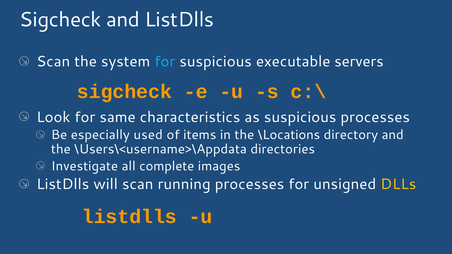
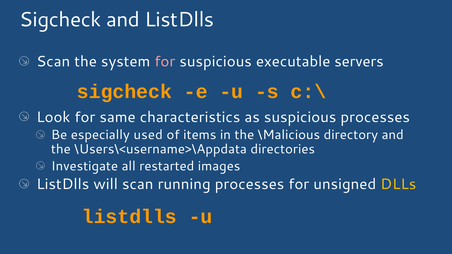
for colour: light blue -> pink (165, 62)
\Locations: \Locations -> \Malicious (289, 135)
complete: complete -> restarted (167, 166)
